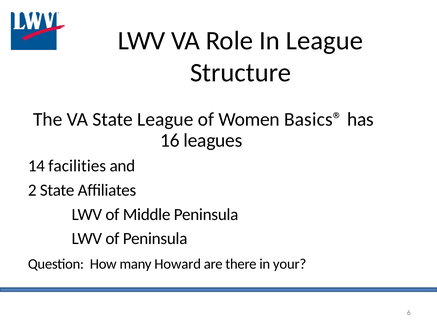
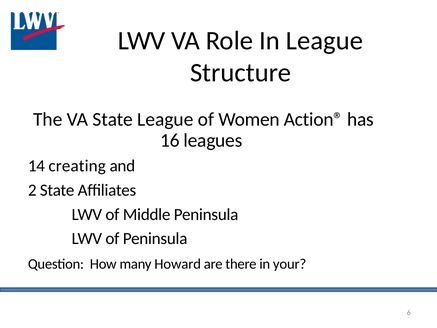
Basics®: Basics® -> Action® (314, 119)
facilities: facilities -> creating (77, 166)
